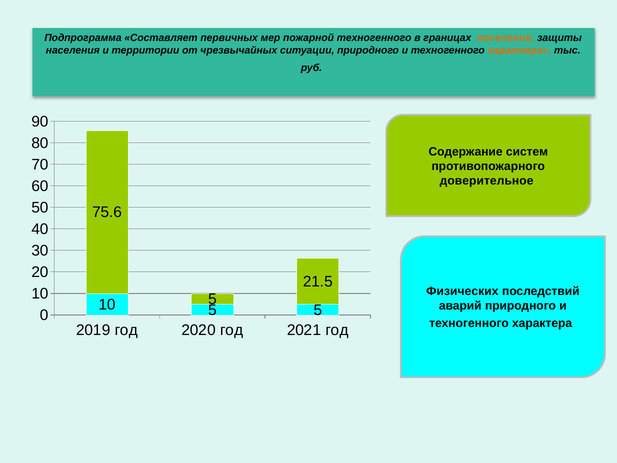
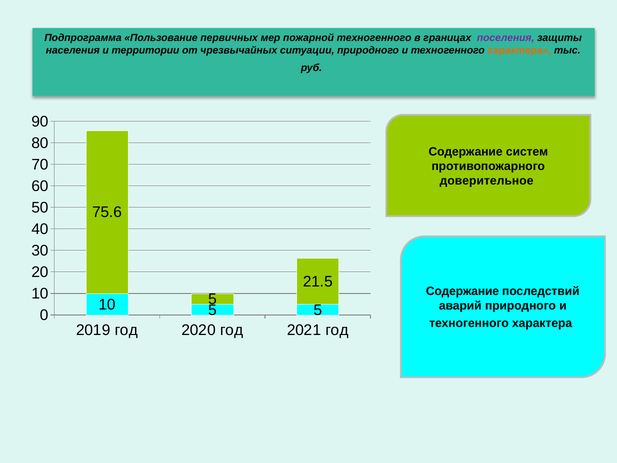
Составляет: Составляет -> Пользование (161, 38)
поселения colour: orange -> purple (506, 38)
Физических: Физических -> Содержание (462, 291)
